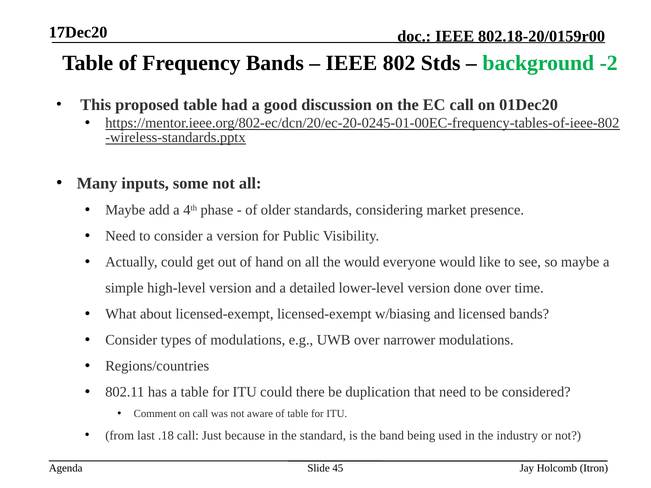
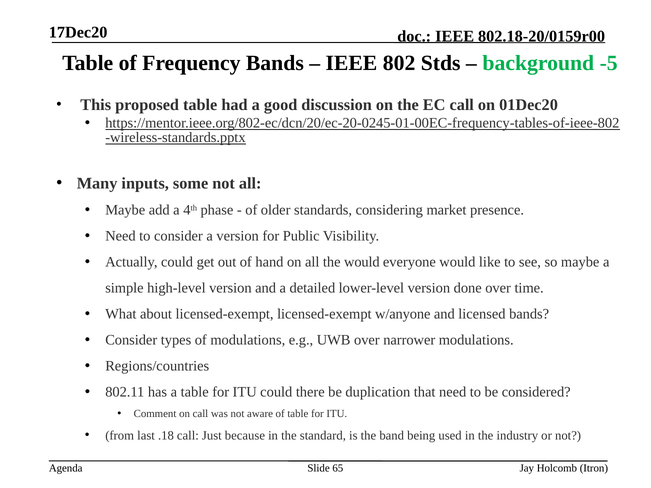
-2: -2 -> -5 (609, 63)
w/biasing: w/biasing -> w/anyone (403, 314)
45: 45 -> 65 (338, 468)
